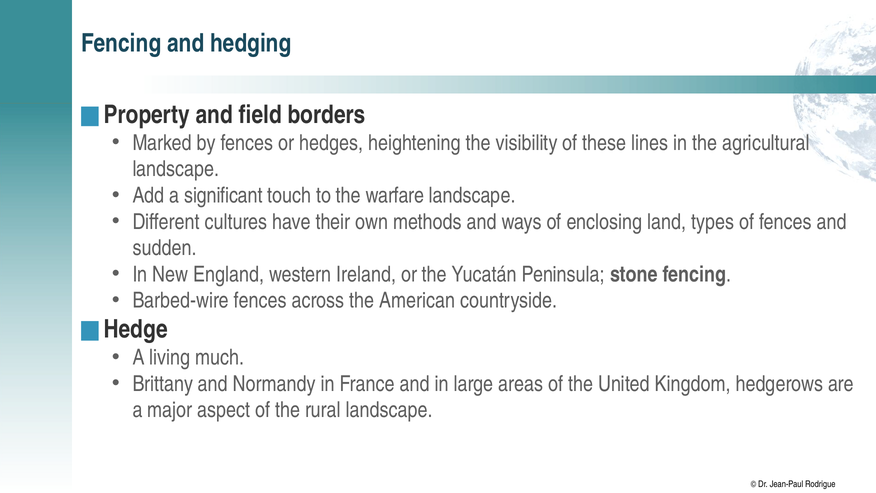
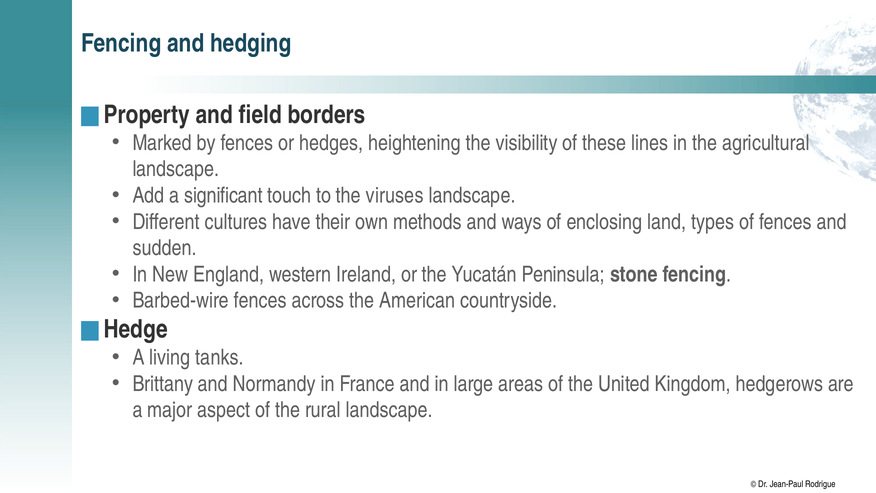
warfare: warfare -> viruses (395, 195)
much: much -> tanks (220, 357)
